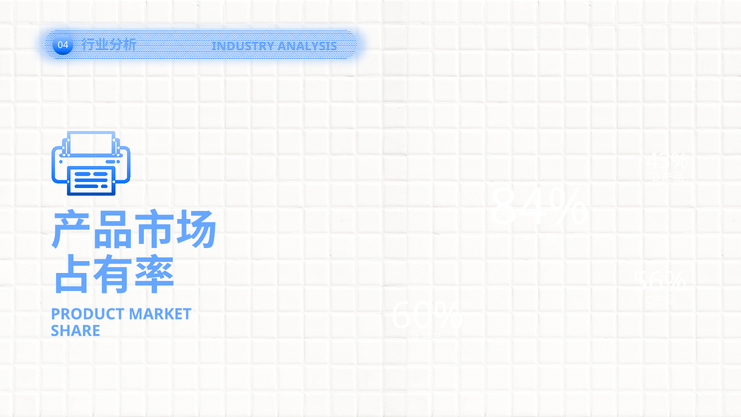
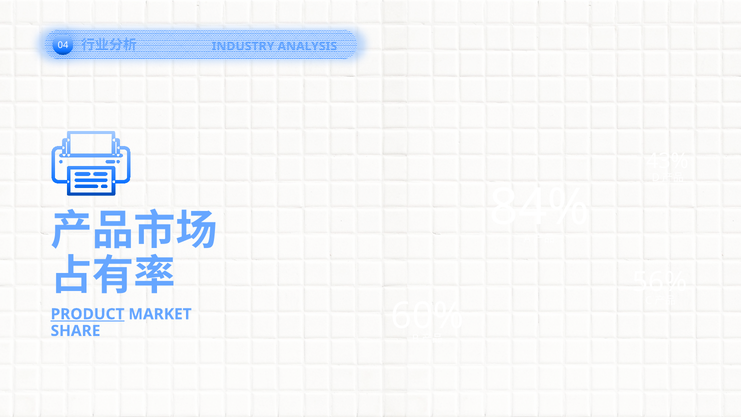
PRODUCT underline: none -> present (88, 314)
